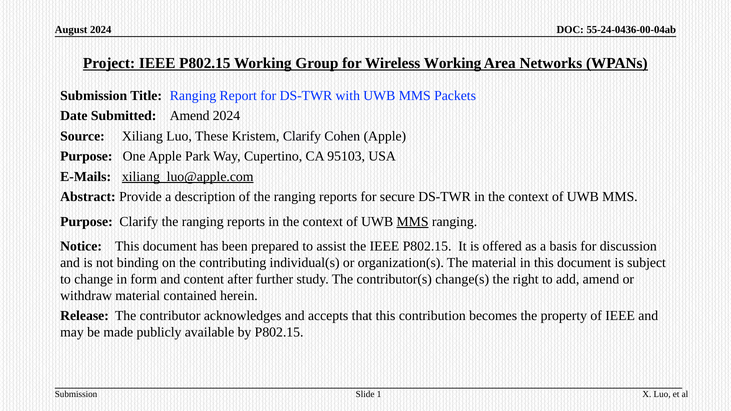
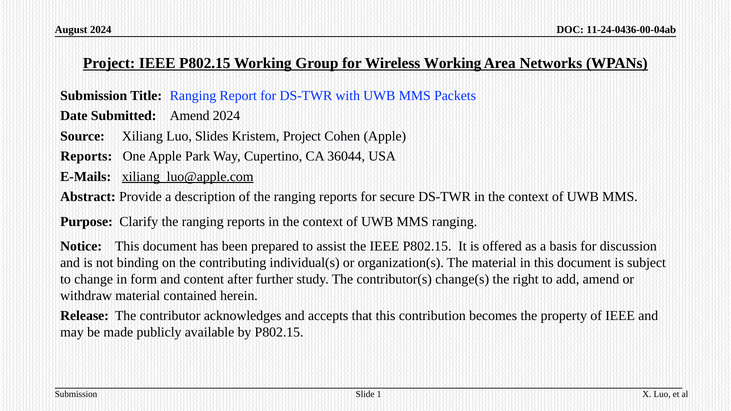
55-24-0436-00-04ab: 55-24-0436-00-04ab -> 11-24-0436-00-04ab (631, 30)
These: These -> Slides (212, 136)
Kristem Clarify: Clarify -> Project (302, 136)
Purpose: Purpose -> Reports (86, 156)
95103: 95103 -> 36044 (346, 156)
MMS underline: present -> none (413, 222)
